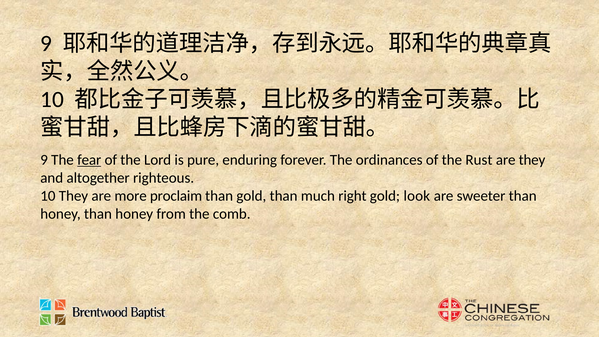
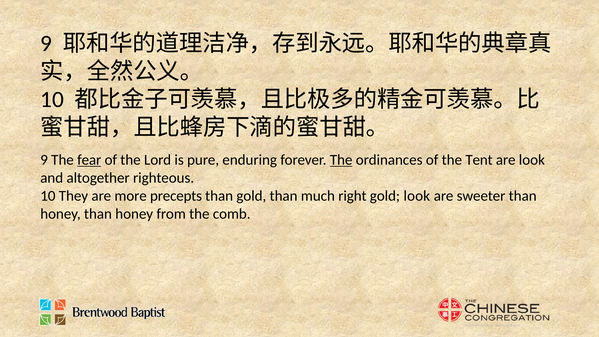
The underline: none -> present (341, 160)
Rust: Rust -> Tent (479, 160)
are they: they -> look (532, 160)
proclaim: proclaim -> precepts (176, 196)
